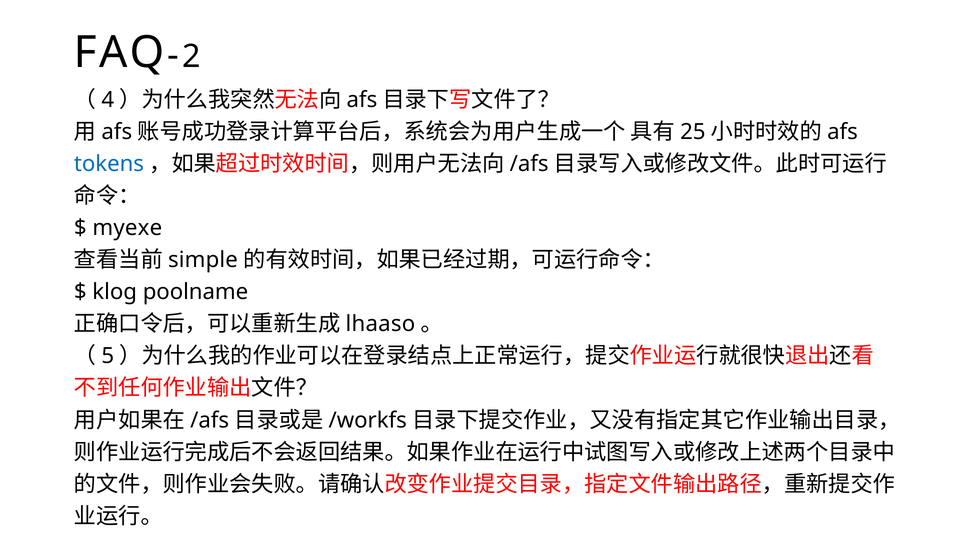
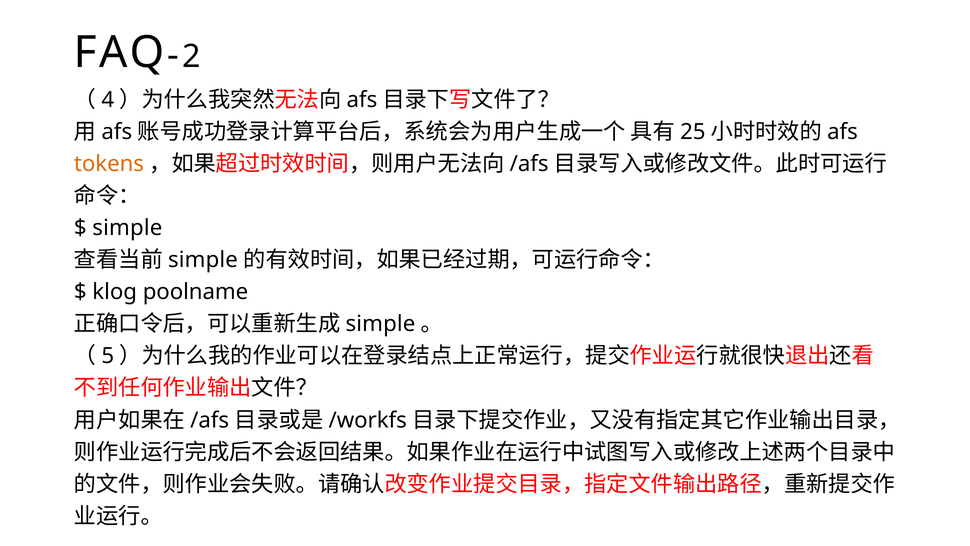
tokens colour: blue -> orange (109, 164)
myexe: myexe -> simple (127, 228)
lhaaso: lhaaso -> simple (380, 324)
